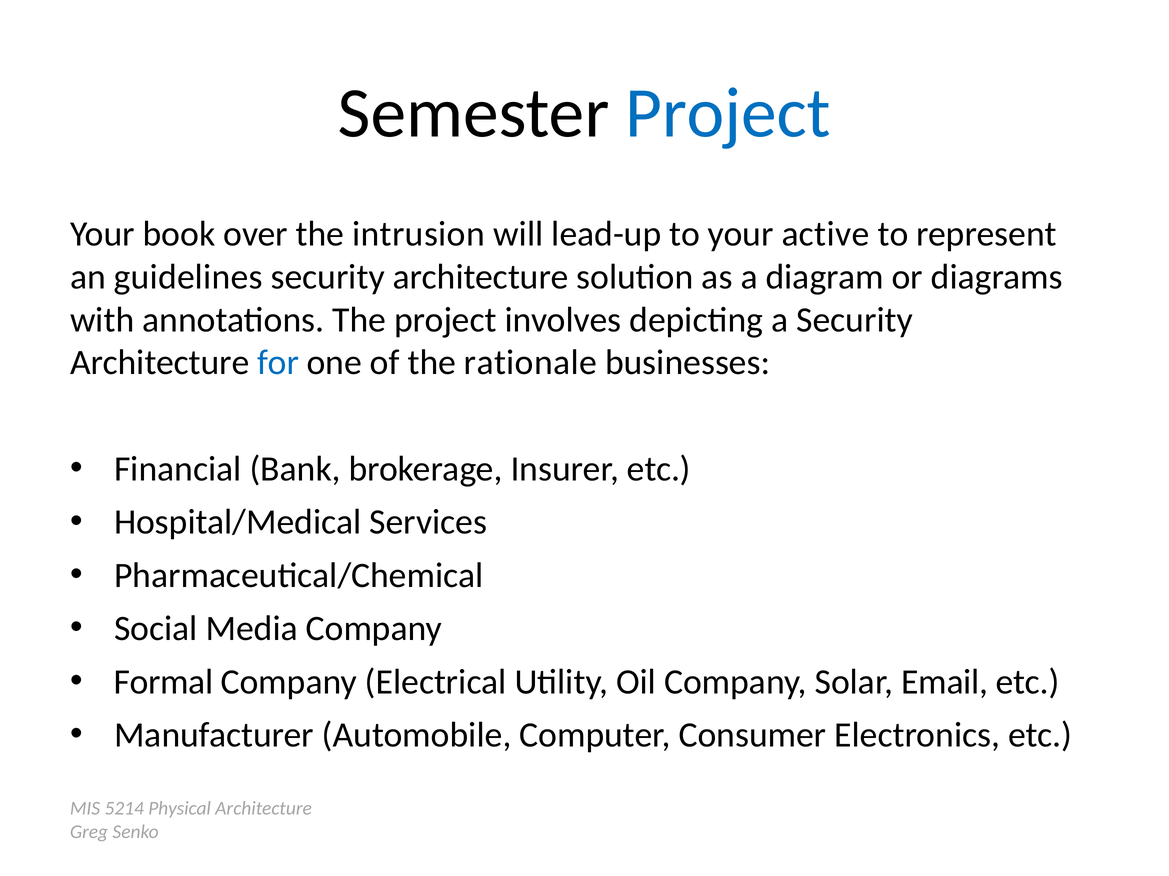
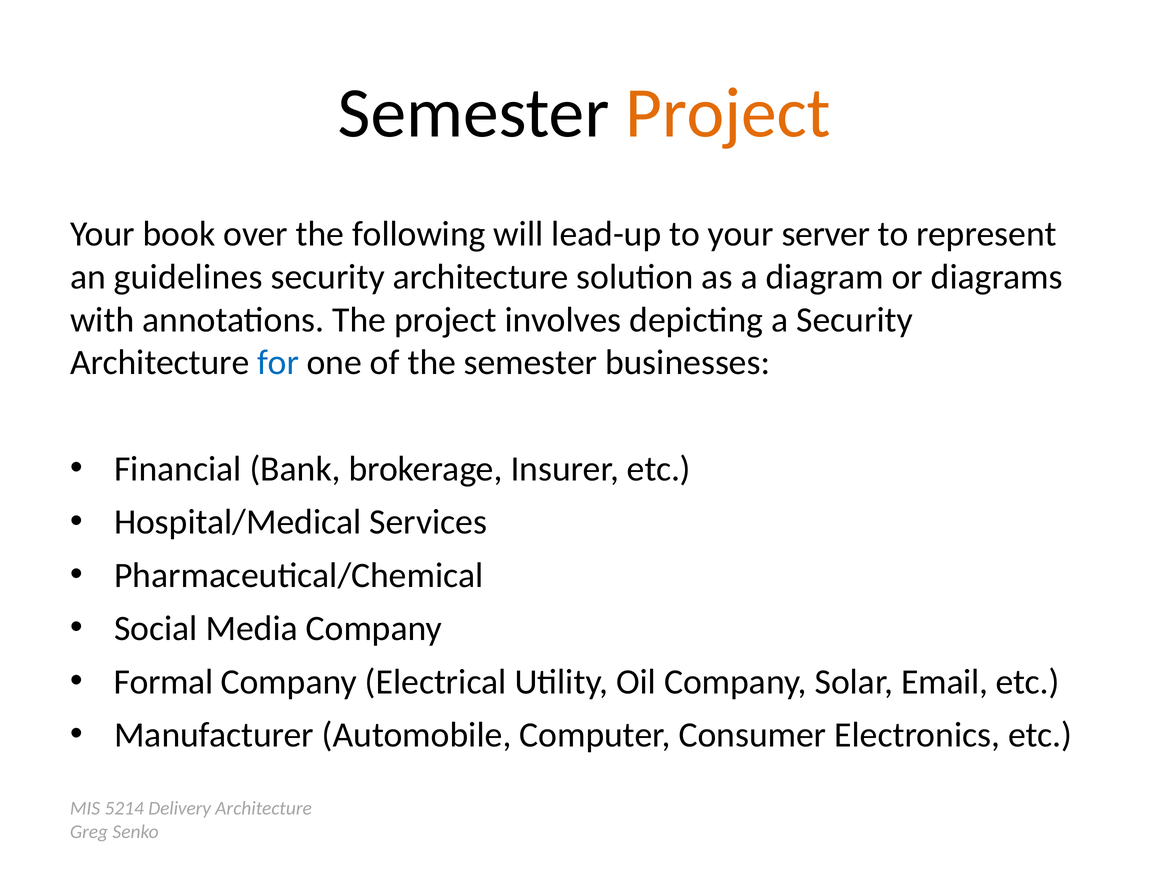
Project colour: blue -> orange (728, 113)
intrusion: intrusion -> following (419, 234)
active: active -> server (826, 234)
the rationale: rationale -> semester (531, 363)
Physical: Physical -> Delivery (180, 809)
